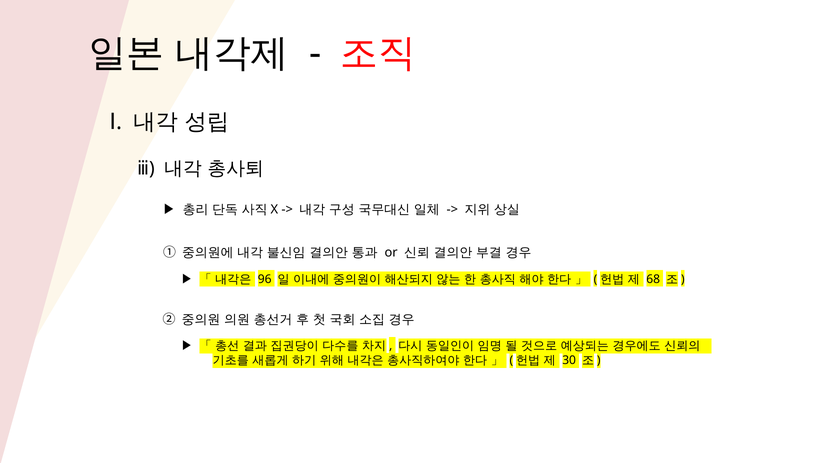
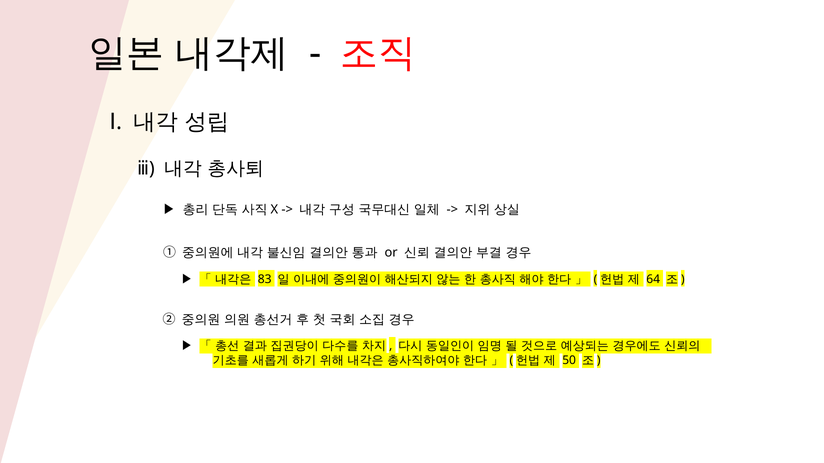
96: 96 -> 83 (265, 279)
68: 68 -> 64 (653, 279)
30: 30 -> 50 (569, 361)
